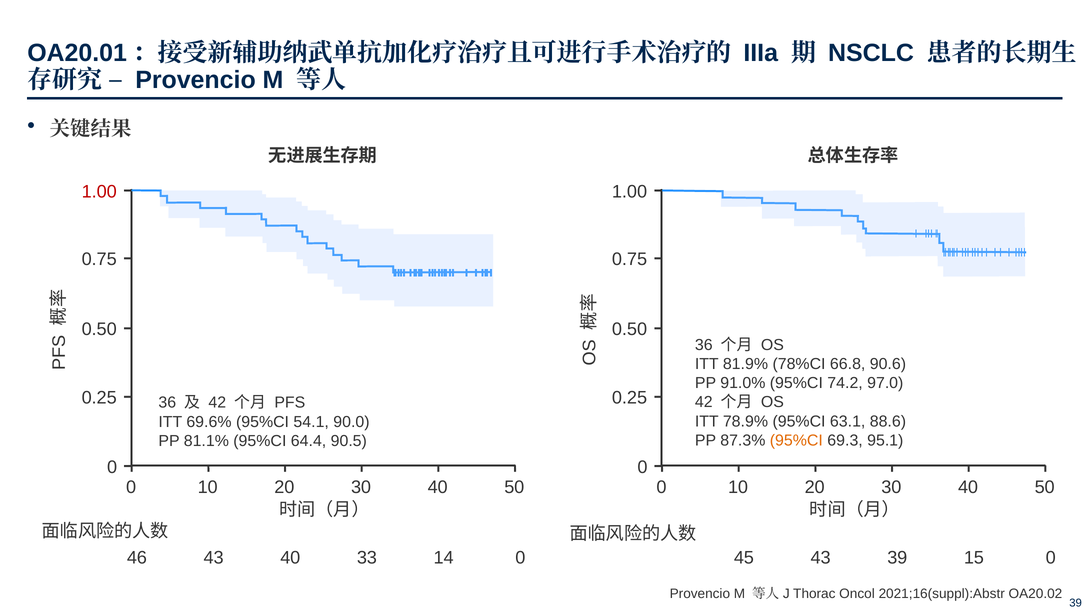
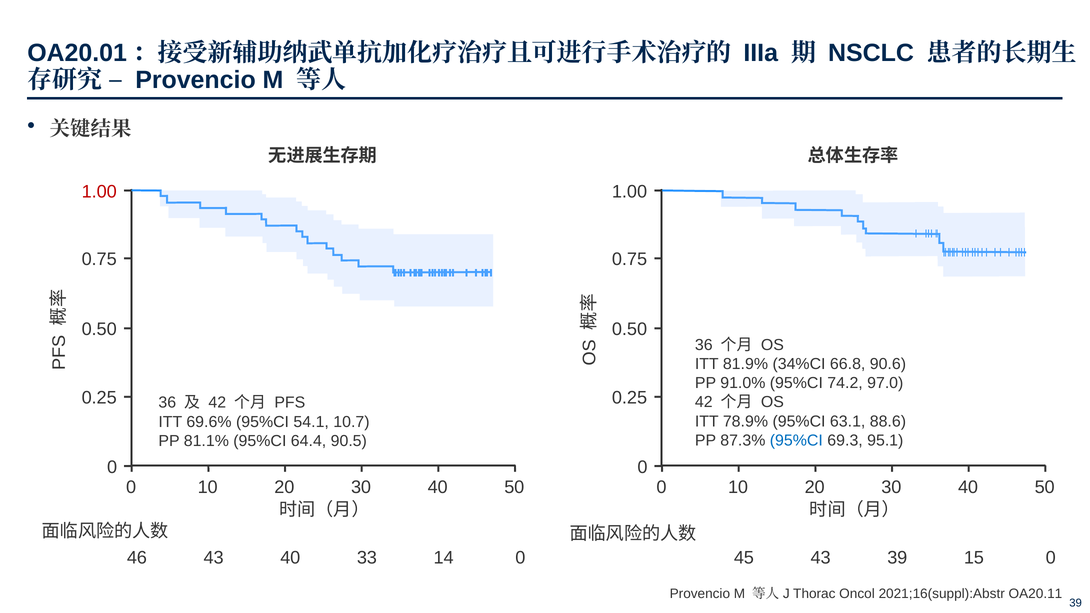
78%CI: 78%CI -> 34%CI (799, 364)
90.0: 90.0 -> 10.7 (351, 422)
95%CI colour: orange -> blue (796, 440)
OA20.02: OA20.02 -> OA20.11 (1035, 594)
